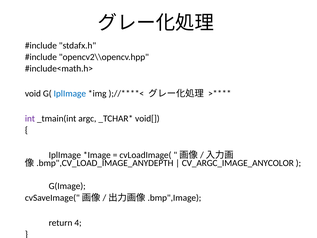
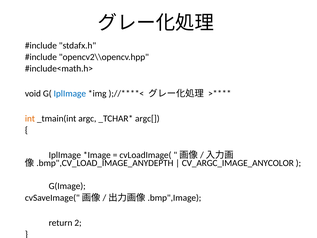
int colour: purple -> orange (30, 118)
void[: void[ -> argc[ (147, 118)
4: 4 -> 2 (78, 223)
